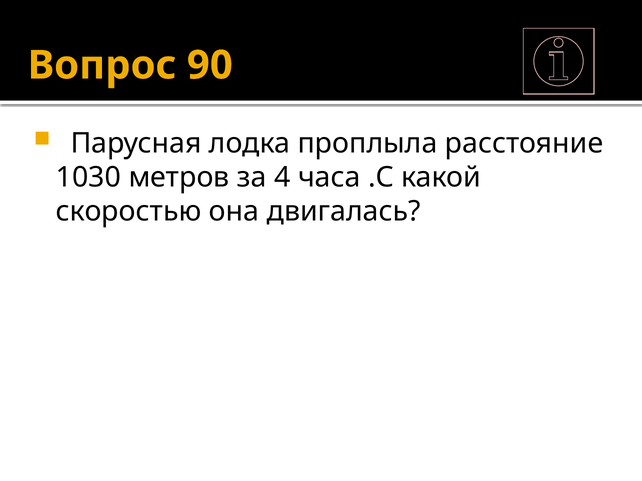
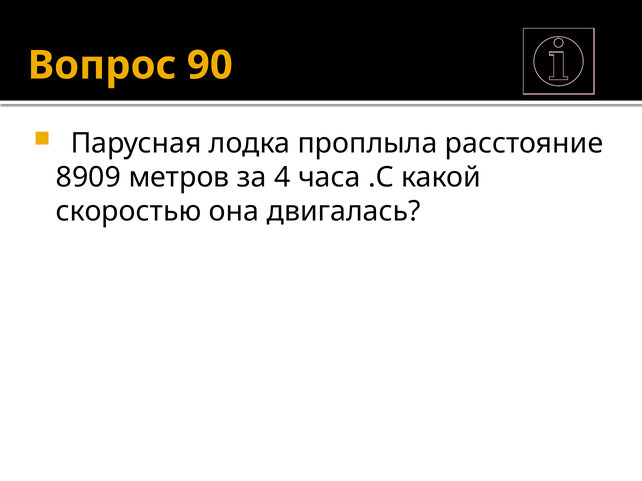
1030: 1030 -> 8909 (88, 177)
